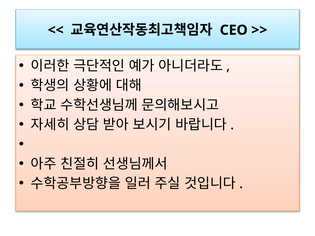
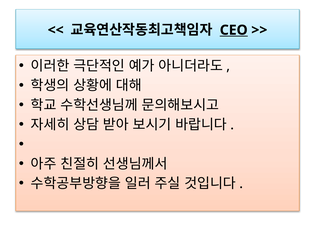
CEO underline: none -> present (234, 30)
